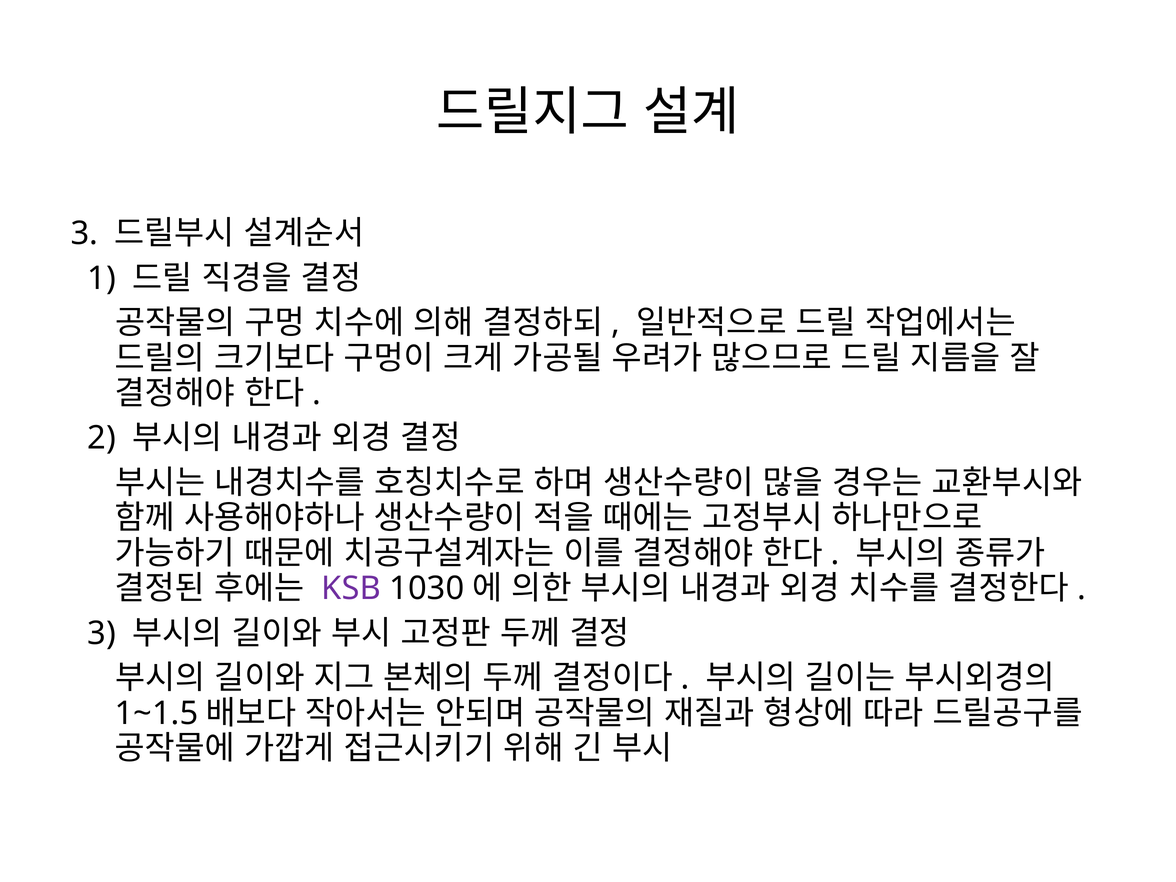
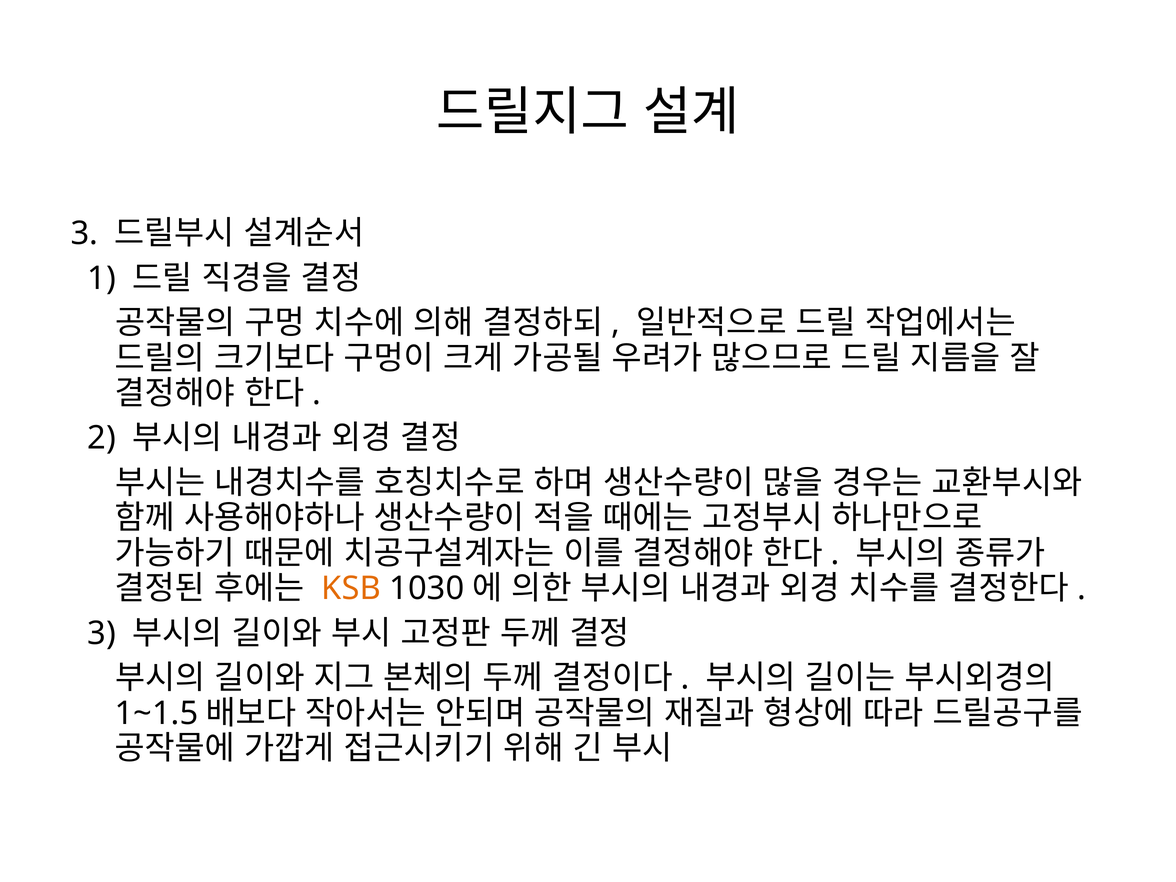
KSB colour: purple -> orange (351, 589)
